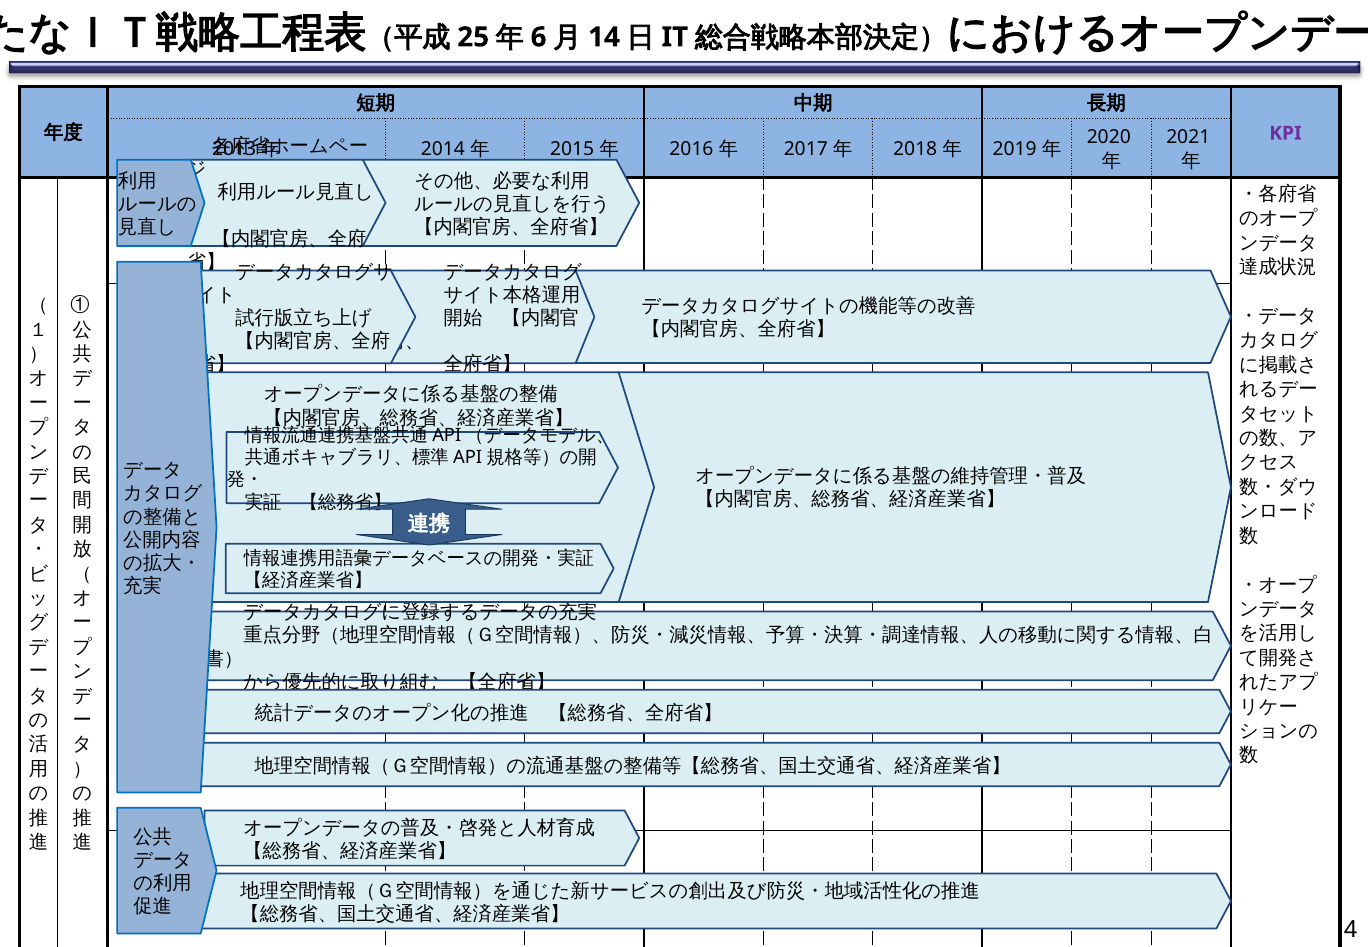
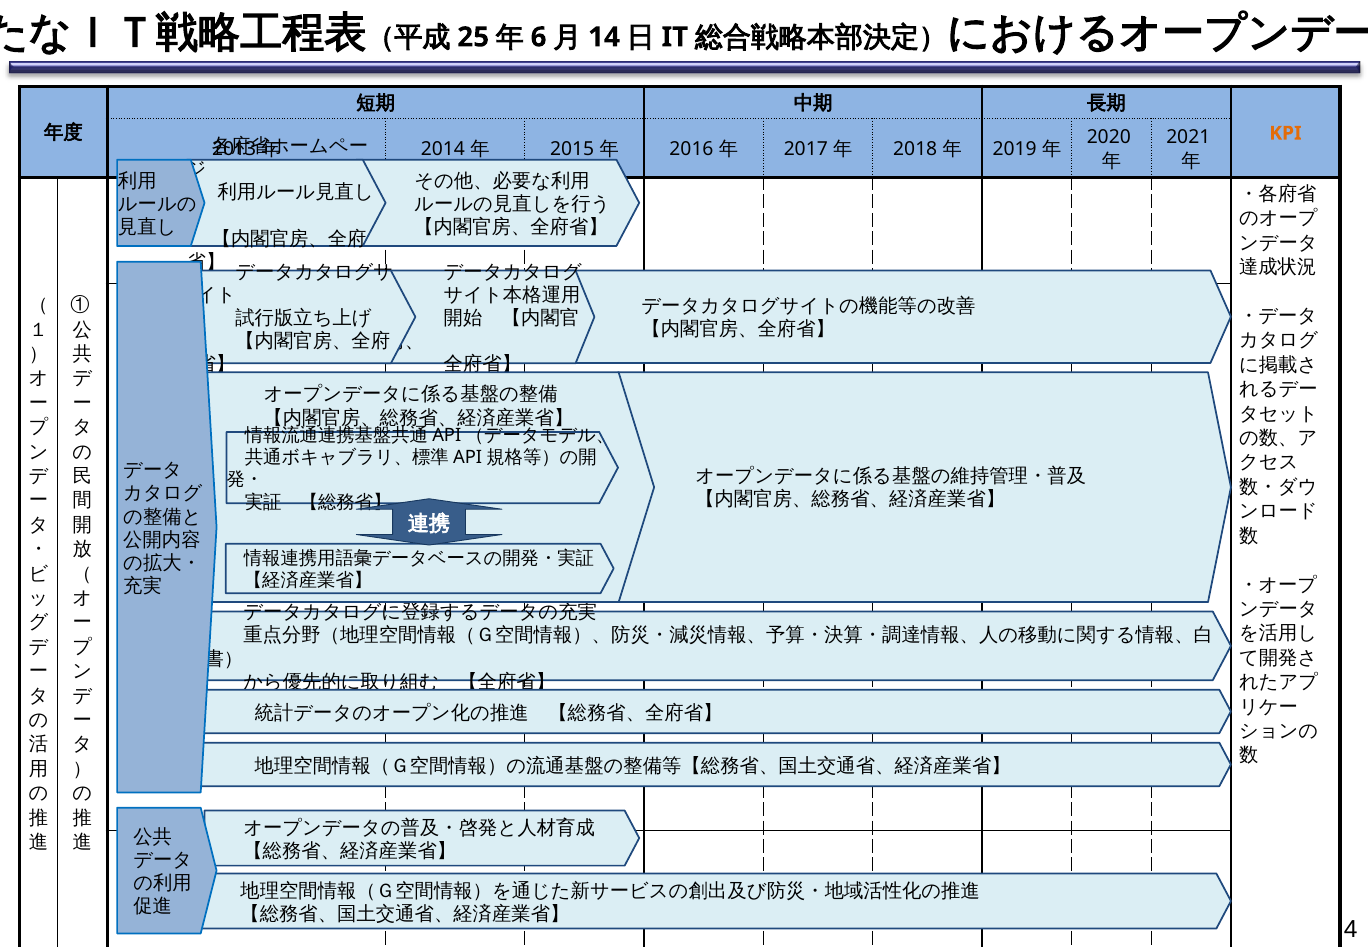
KPI colour: purple -> orange (1285, 133)
